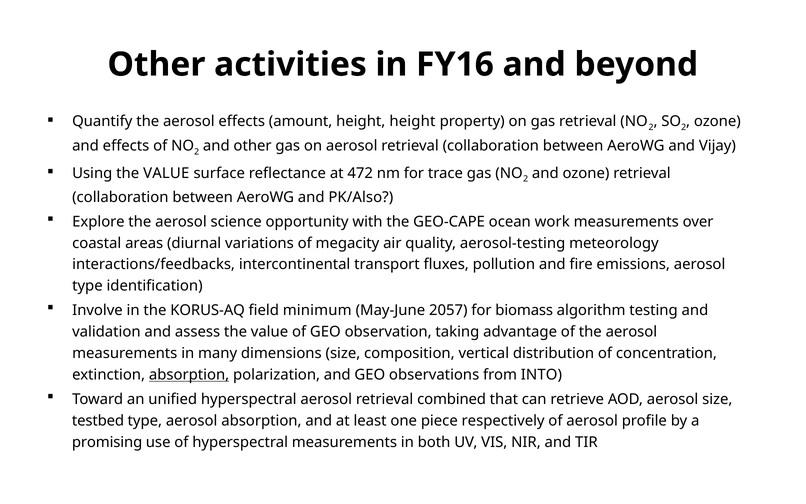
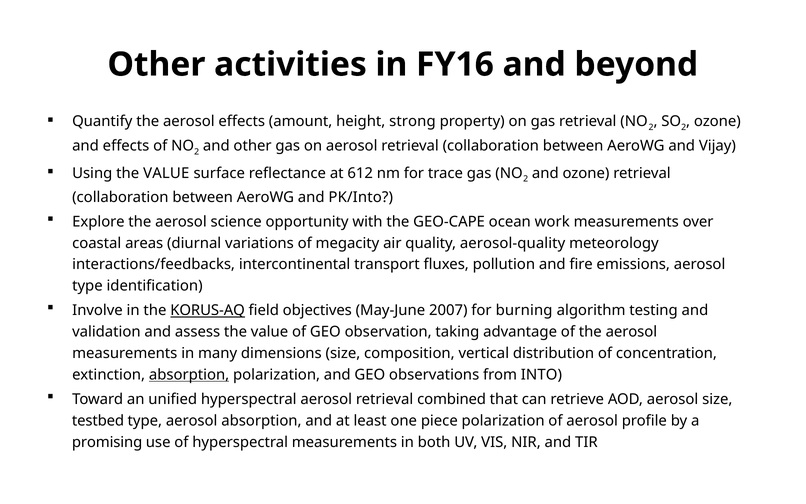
height height: height -> strong (412, 122)
472: 472 -> 612 (360, 173)
PK/Also: PK/Also -> PK/Into (361, 197)
aerosol-testing: aerosol-testing -> aerosol-quality (513, 243)
KORUS-AQ underline: none -> present (208, 310)
minimum: minimum -> objectives (317, 310)
2057: 2057 -> 2007 (448, 310)
biomass: biomass -> burning (524, 310)
piece respectively: respectively -> polarization (503, 421)
